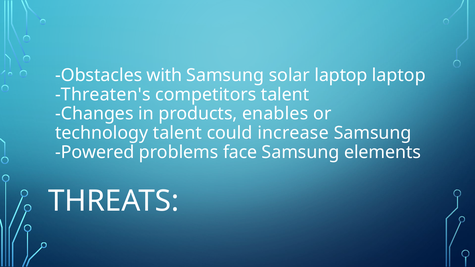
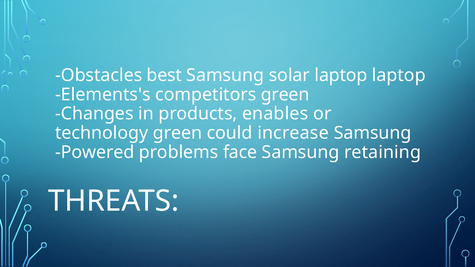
with: with -> best (164, 75)
Threaten's: Threaten's -> Elements's (103, 95)
competitors talent: talent -> green (285, 95)
technology talent: talent -> green (177, 133)
elements: elements -> retaining (383, 152)
